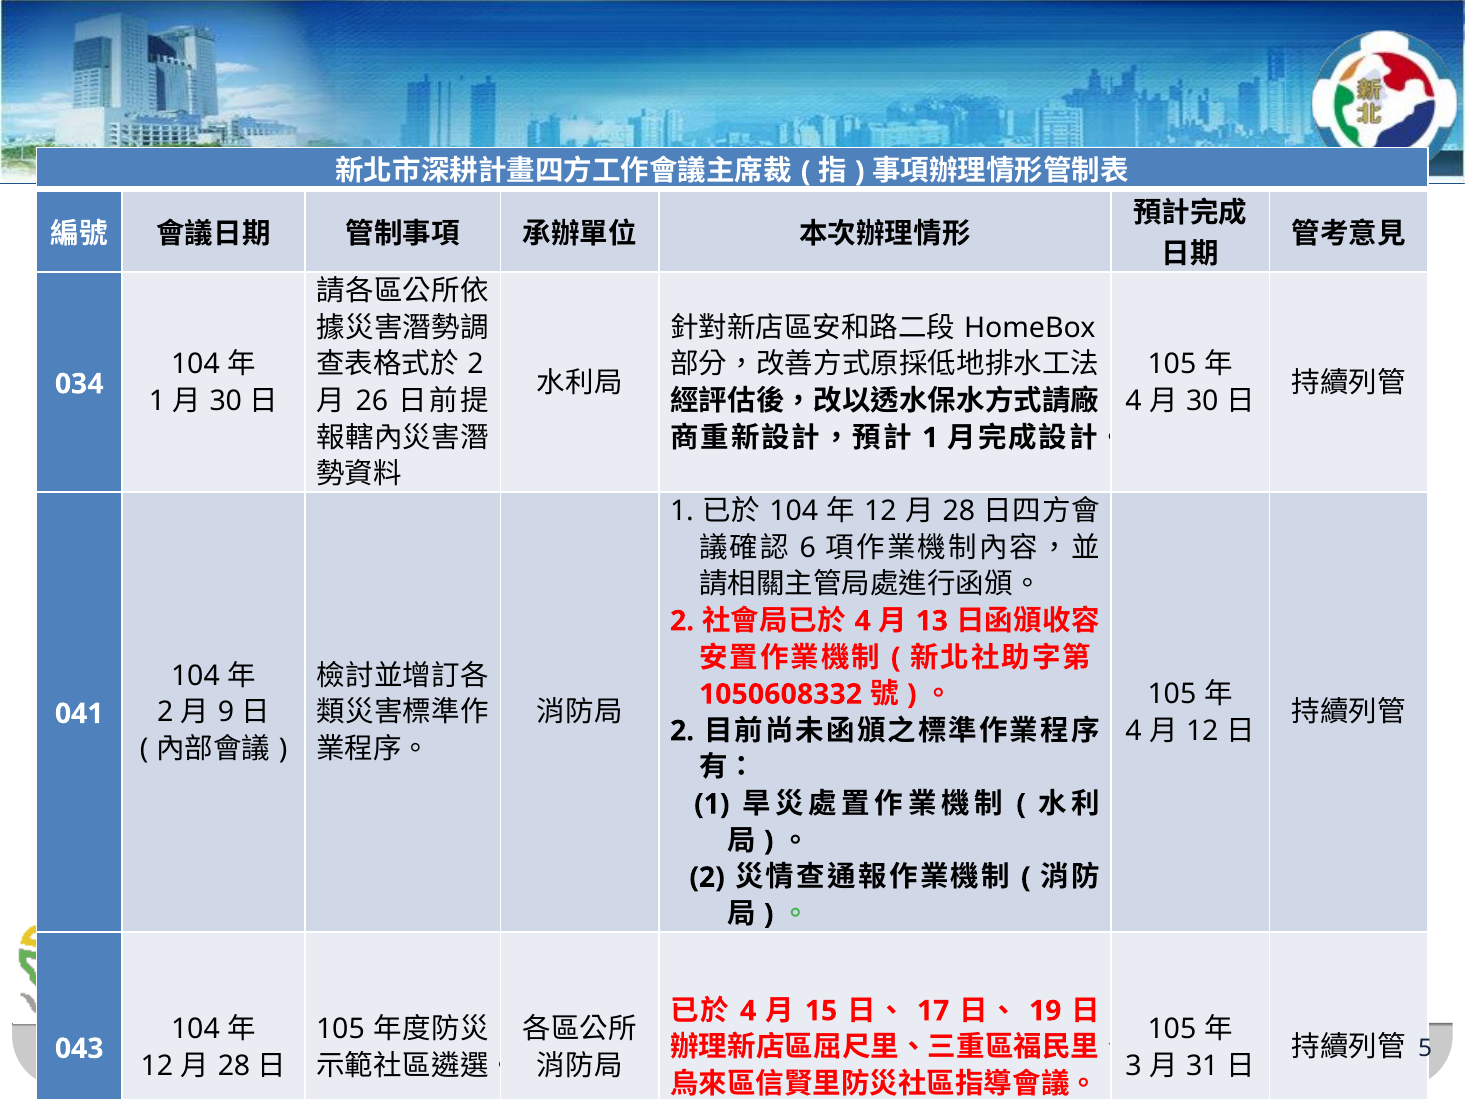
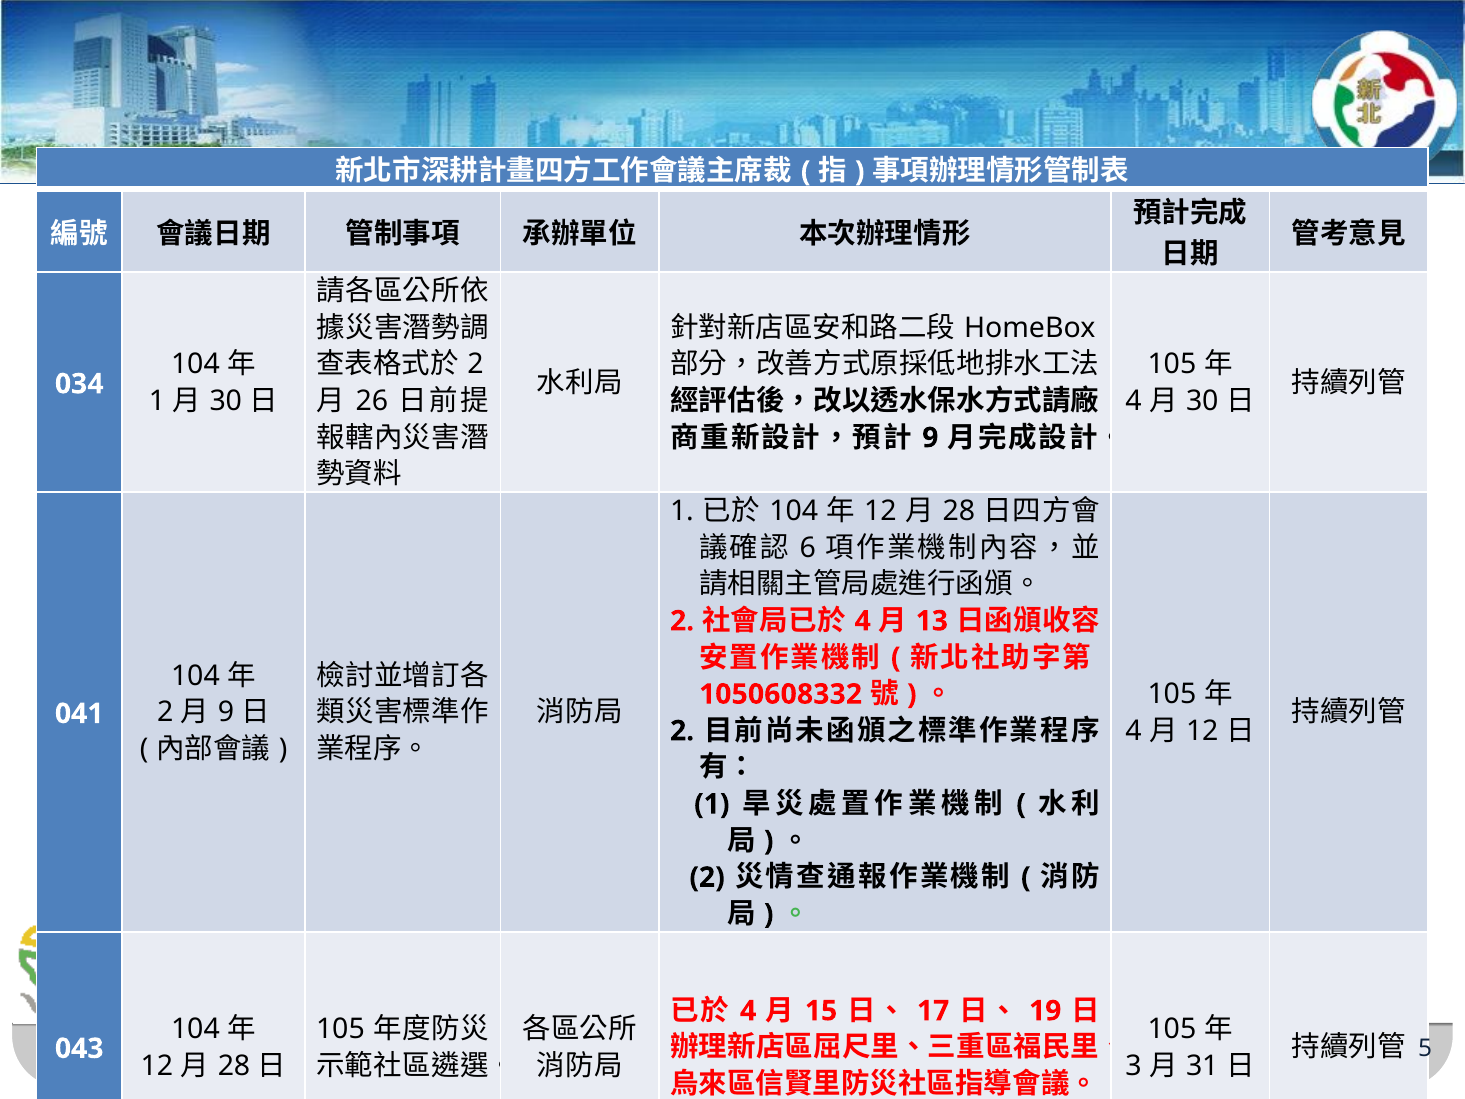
1: 1 -> 9 (930, 438)
